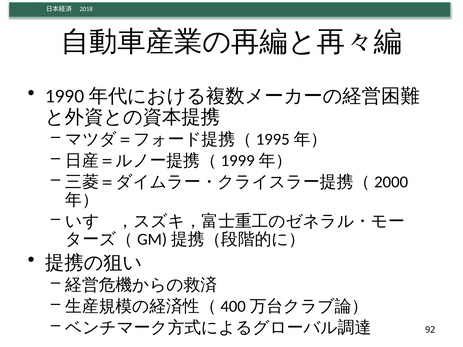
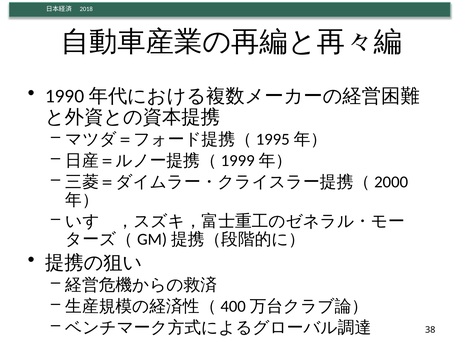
92: 92 -> 38 (430, 330)
